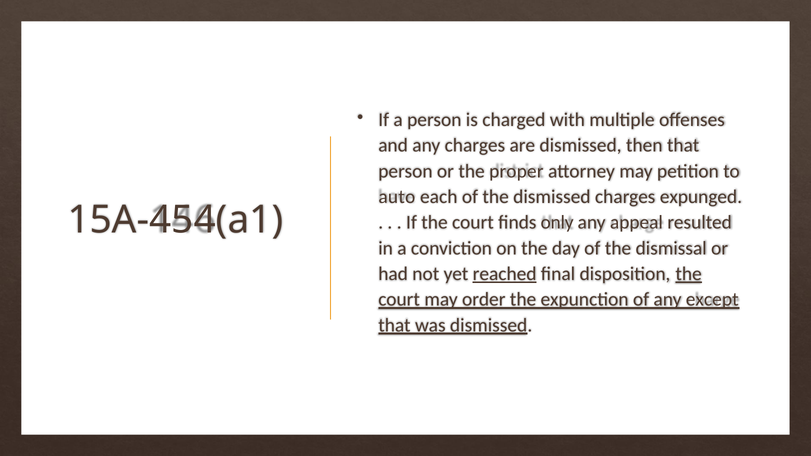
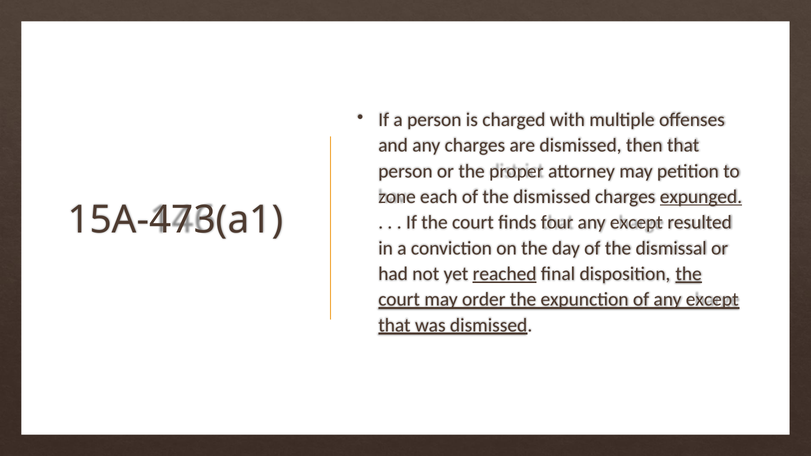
auto: auto -> zone (397, 197)
expunged underline: none -> present (701, 197)
15A-454(a1: 15A-454(a1 -> 15A-473(a1 (175, 220)
only: only -> four (557, 223)
appeal: appeal -> except (636, 223)
